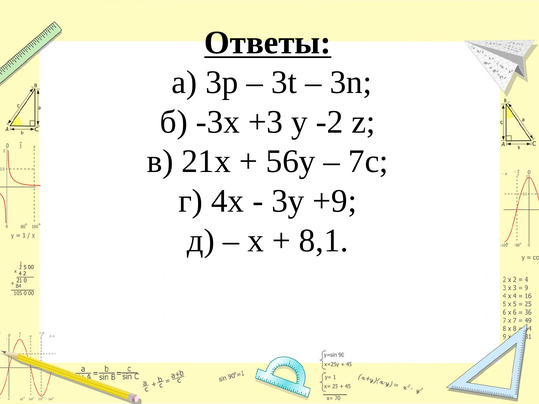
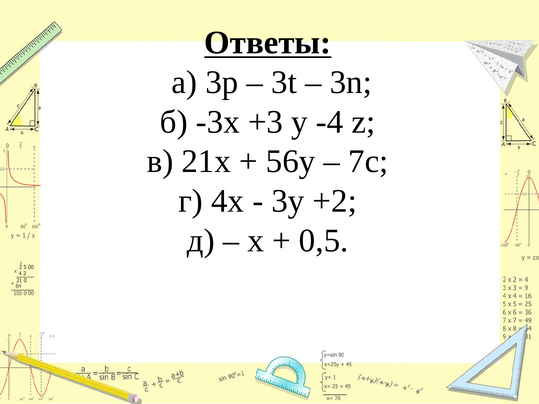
-2: -2 -> -4 (330, 122)
+9: +9 -> +2 (335, 201)
8,1: 8,1 -> 0,5 (324, 241)
